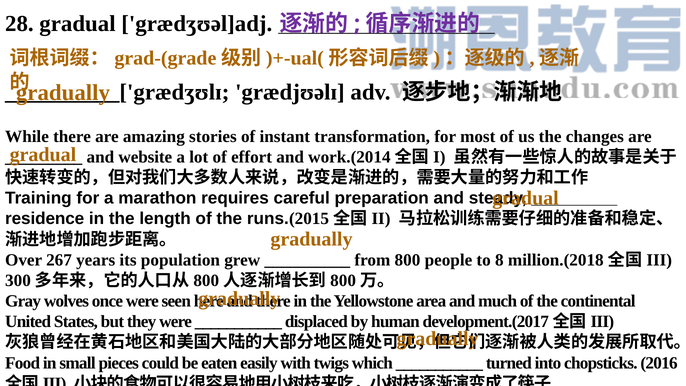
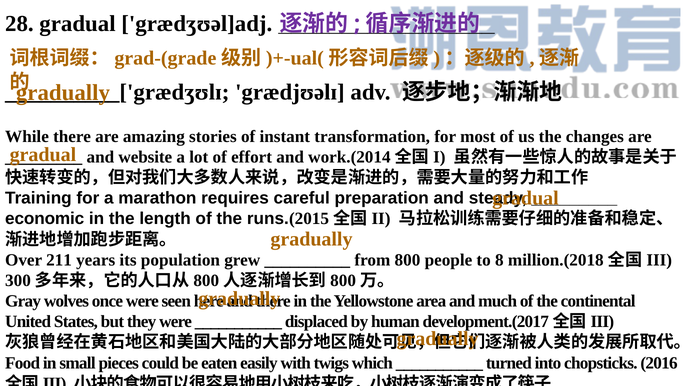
residence: residence -> economic (45, 219)
267: 267 -> 211 (59, 260)
